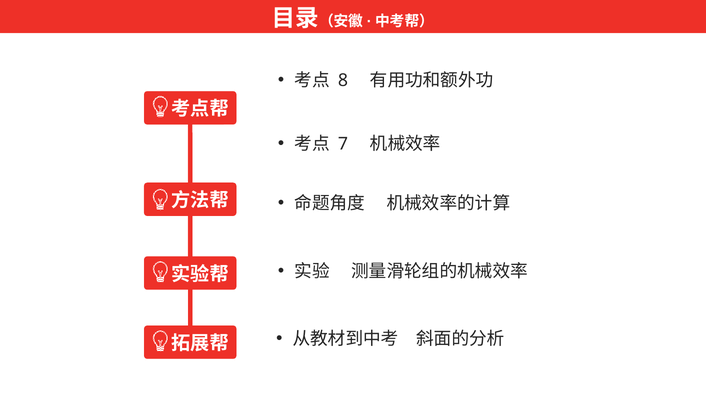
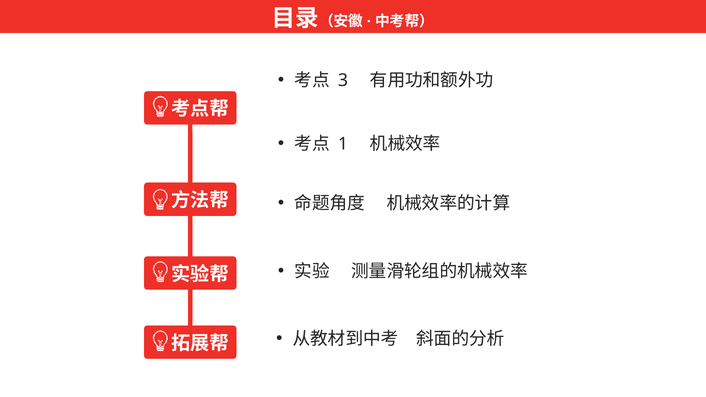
8: 8 -> 3 (343, 80)
7: 7 -> 1 (343, 144)
